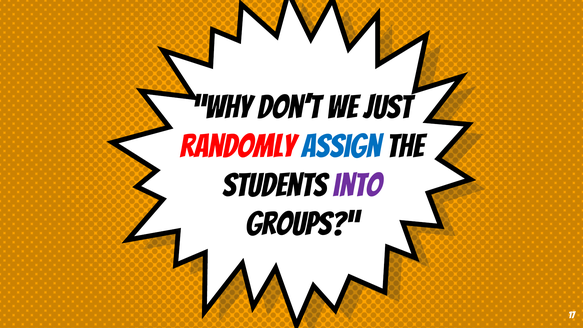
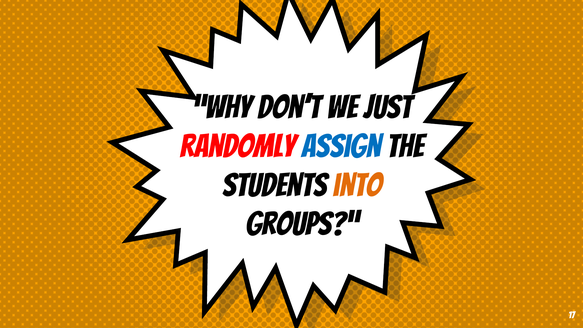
into colour: purple -> orange (357, 186)
